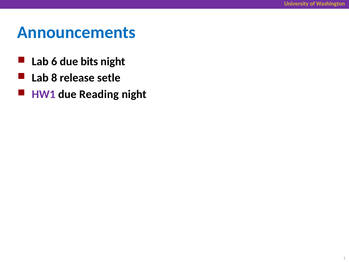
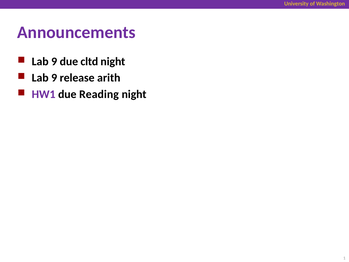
Announcements colour: blue -> purple (76, 32)
6: 6 -> 9 (54, 62)
bits: bits -> cltd (89, 62)
8: 8 -> 9 (54, 78)
setle: setle -> arith (109, 78)
